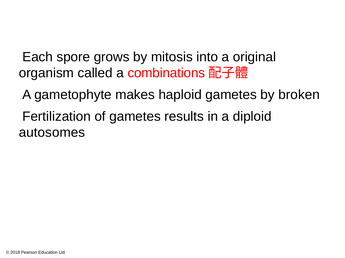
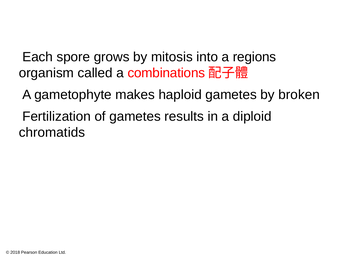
original: original -> regions (255, 57)
autosomes: autosomes -> chromatids (52, 133)
